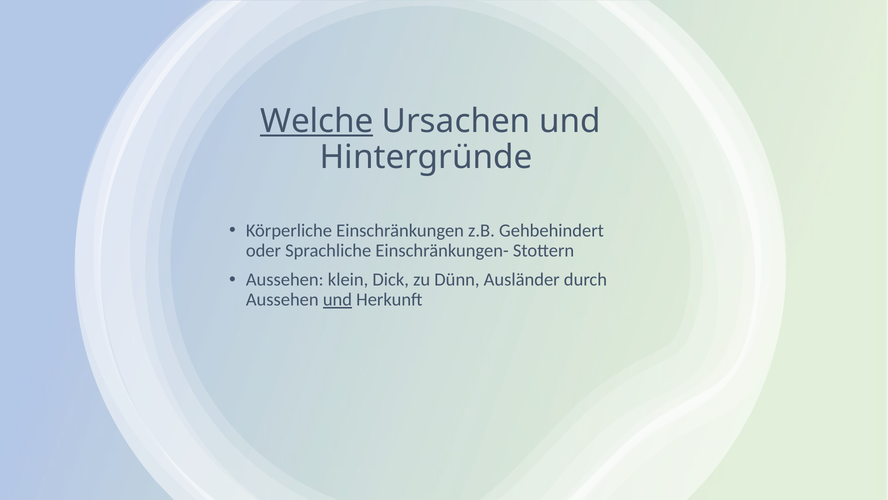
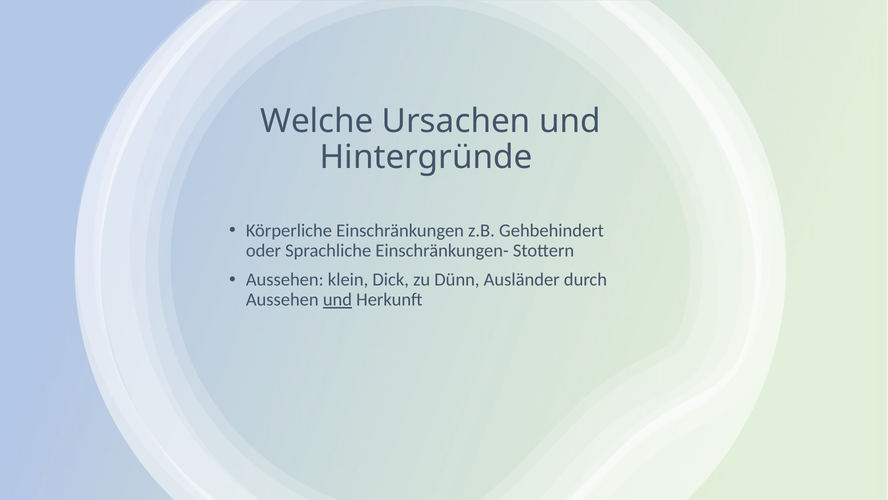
Welche underline: present -> none (317, 121)
